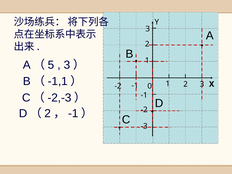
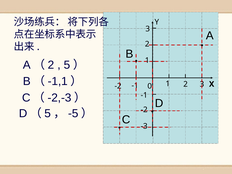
5: 5 -> 2 (51, 65)
3: 3 -> 5 (67, 65)
2: 2 -> 5 (48, 113)
-1: -1 -> -5 (73, 113)
